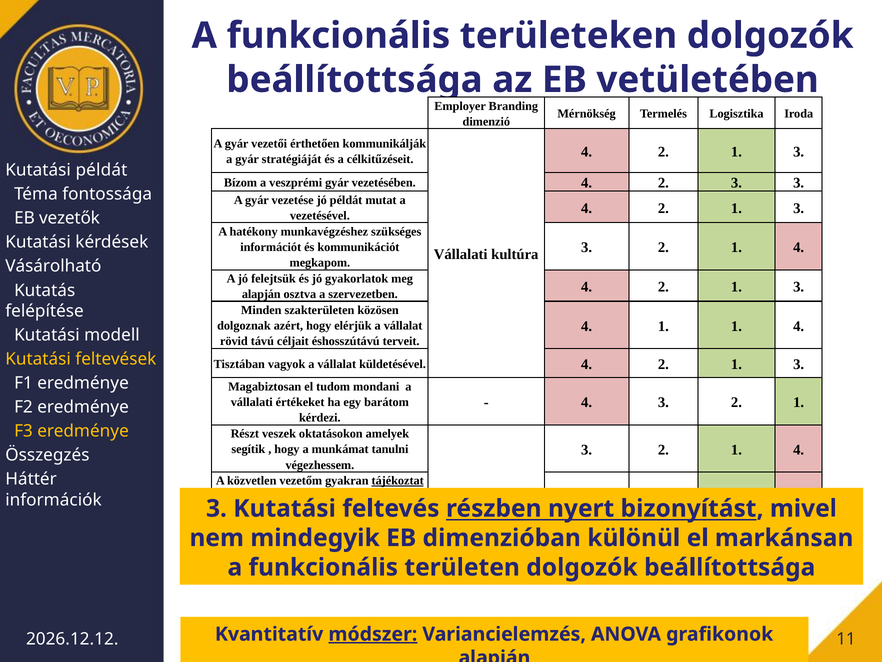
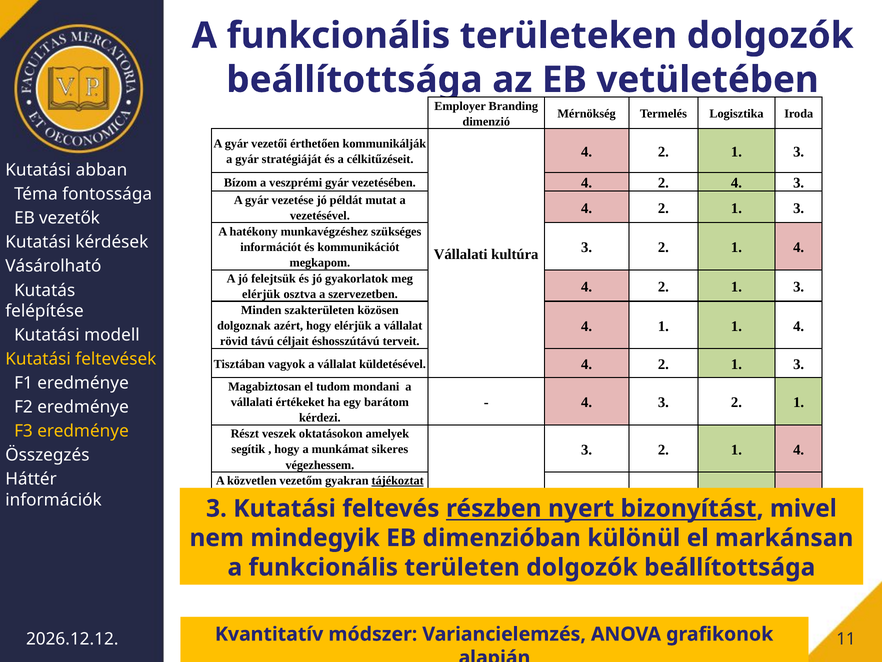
Kutatási példát: példát -> abban (101, 170)
4 2 3: 3 -> 4 (736, 183)
alapján: alapján -> elérjük (261, 294)
munkámat tanulni: tanulni -> sikeres (390, 449)
módszer underline: present -> none (373, 634)
